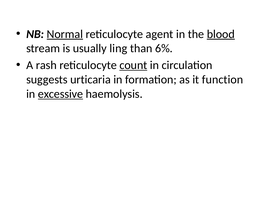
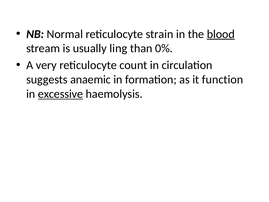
Normal underline: present -> none (65, 34)
agent: agent -> strain (160, 34)
6%: 6% -> 0% (164, 48)
rash: rash -> very (46, 65)
count underline: present -> none (133, 65)
urticaria: urticaria -> anaemic (91, 79)
